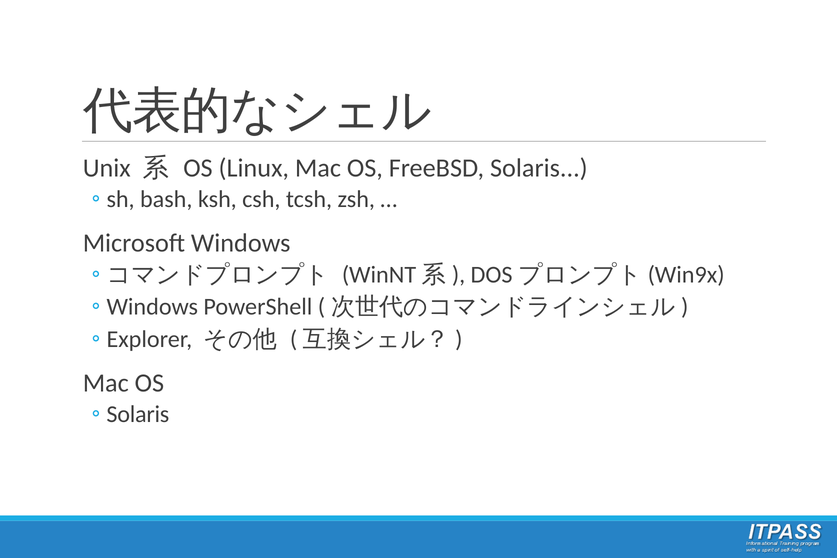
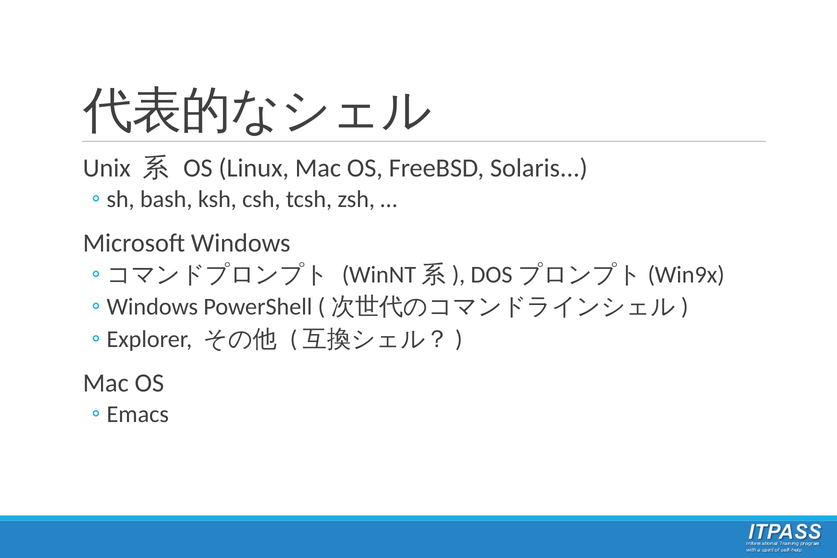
Solaris: Solaris -> Emacs (138, 414)
